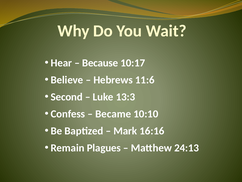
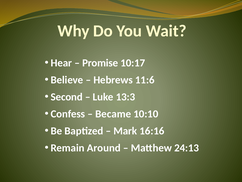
Because: Because -> Promise (100, 63)
Plagues: Plagues -> Around (104, 148)
